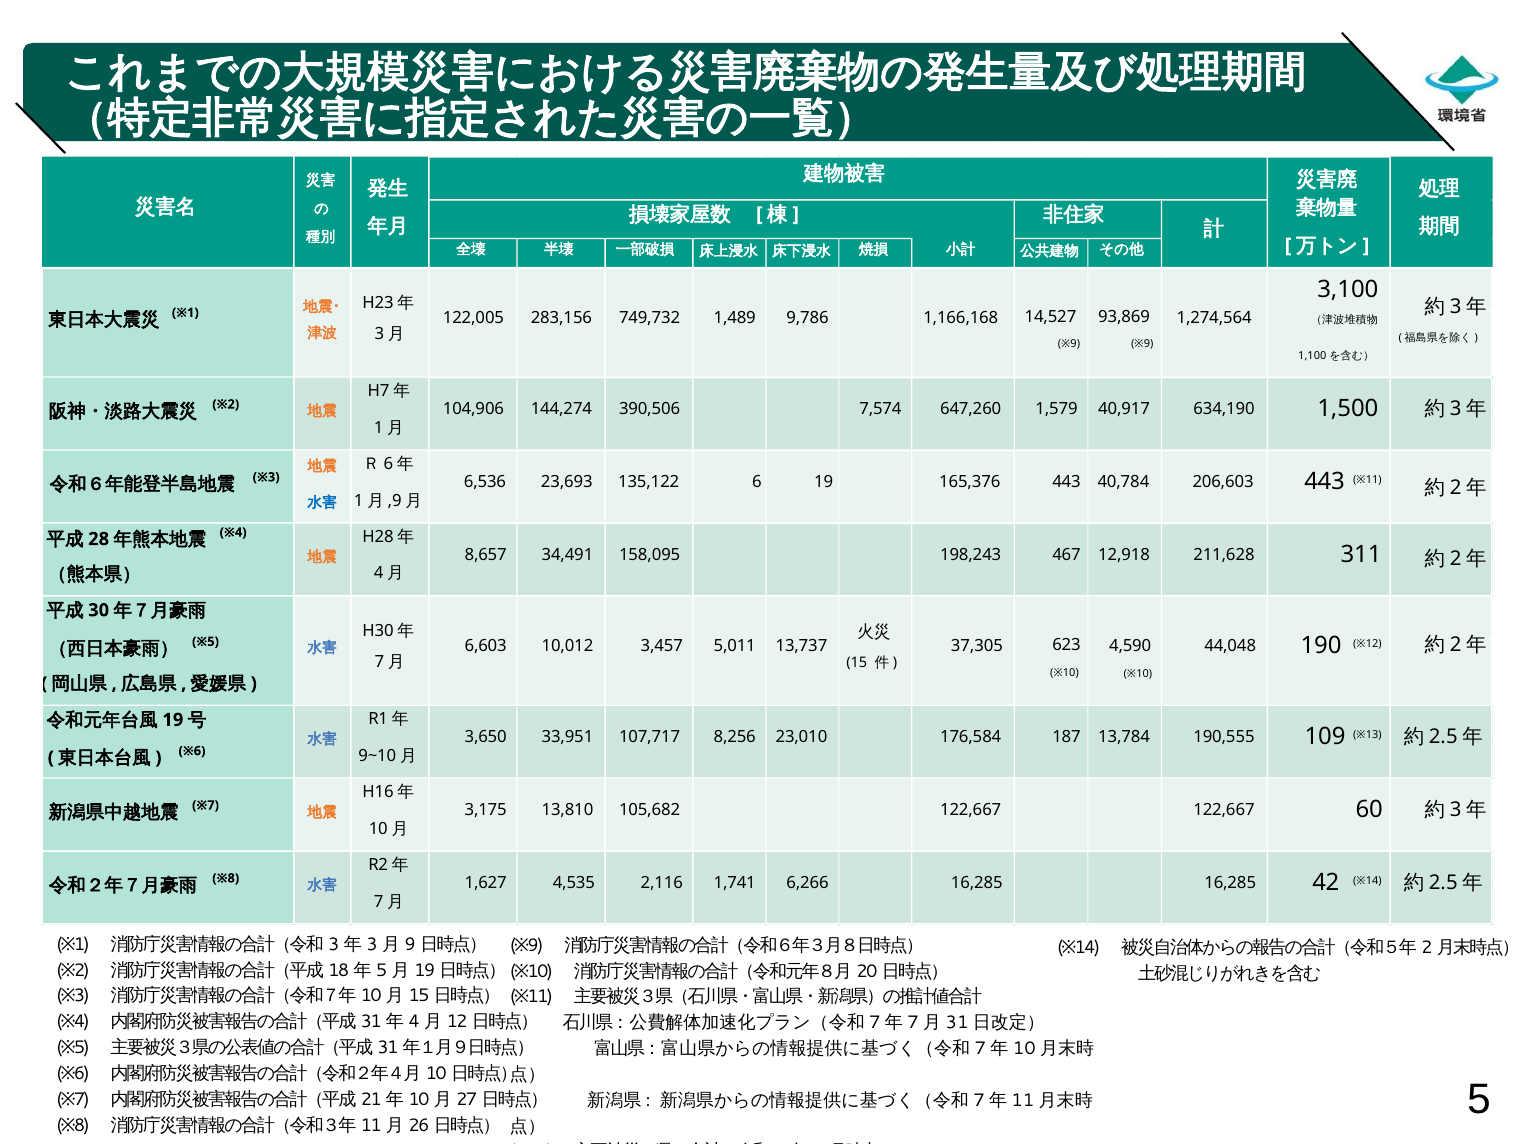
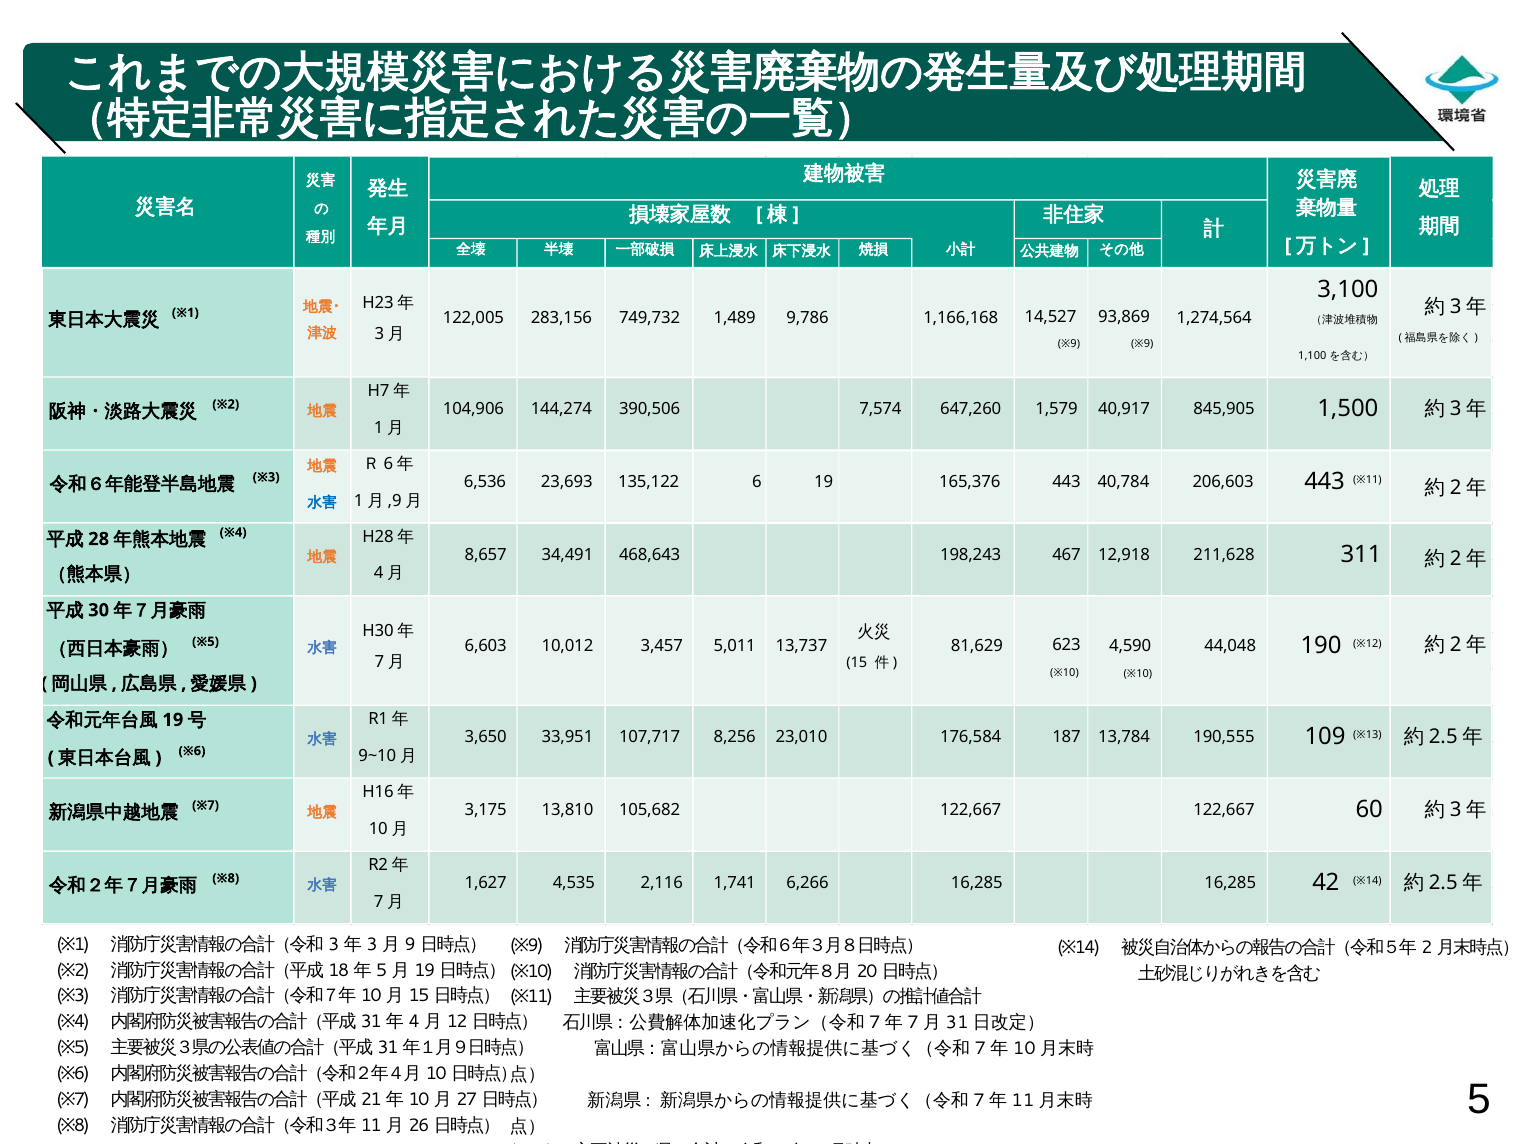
634,190: 634,190 -> 845,905 (1224, 409)
158,095: 158,095 -> 468,643 (650, 555)
37,305: 37,305 -> 81,629 (977, 646)
